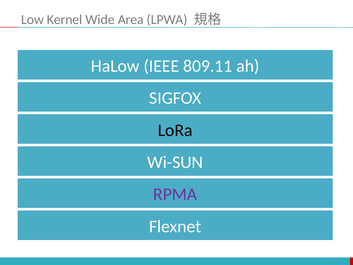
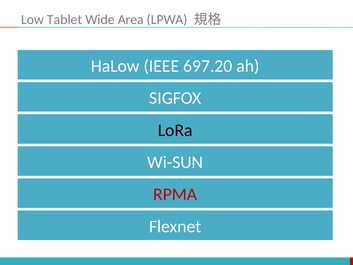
Kernel: Kernel -> Tablet (65, 20)
809.11: 809.11 -> 697.20 (208, 66)
RPMA colour: purple -> red (175, 194)
